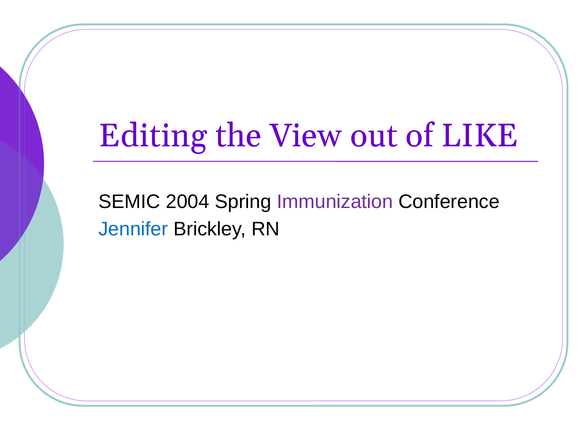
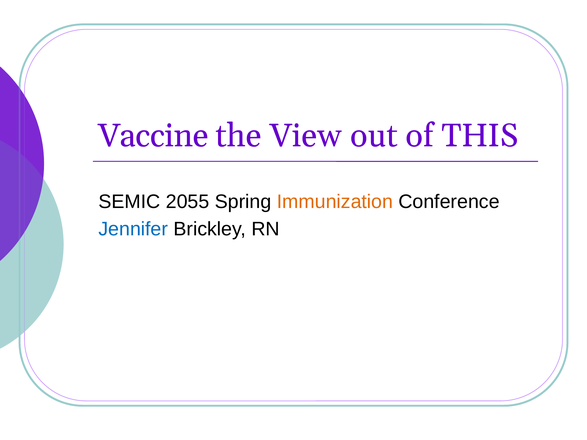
Editing: Editing -> Vaccine (153, 136)
LIKE: LIKE -> THIS (480, 136)
2004: 2004 -> 2055 (188, 202)
Immunization colour: purple -> orange (335, 202)
